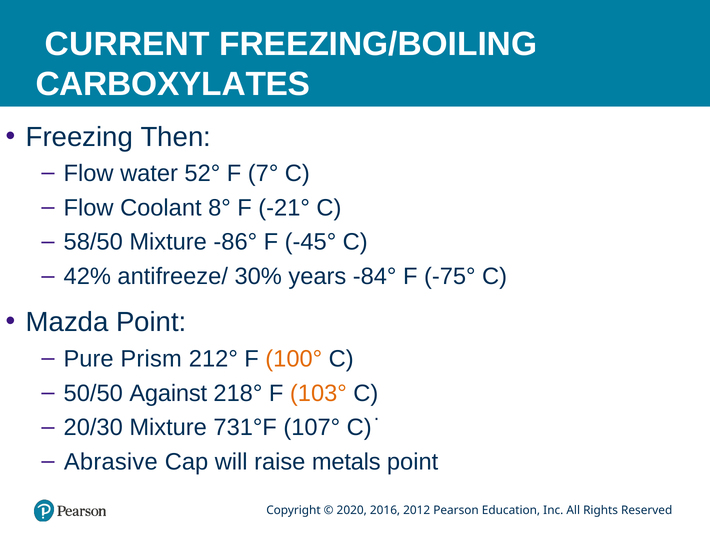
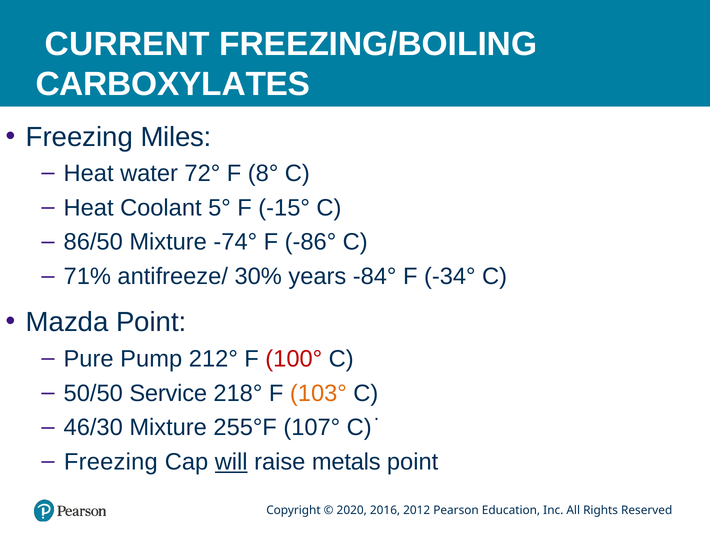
Then: Then -> Miles (176, 137)
Flow: Flow -> Heat (89, 173)
52°: 52° -> 72° (202, 173)
7°: 7° -> 8° (263, 173)
Flow: Flow -> Heat (89, 208)
8°: 8° -> 5° (219, 208)
-21°: -21° -> -15° (284, 208)
58/50: 58/50 -> 86/50 (93, 242)
-86°: -86° -> -74° (235, 242)
-45°: -45° -> -86° (310, 242)
42%: 42% -> 71% (87, 276)
-75°: -75° -> -34° (450, 276)
Prism: Prism -> Pump (151, 359)
100° colour: orange -> red (294, 359)
Against: Against -> Service (168, 393)
20/30: 20/30 -> 46/30 (93, 427)
731°F: 731°F -> 255°F (245, 427)
Abrasive: Abrasive -> Freezing (111, 461)
will underline: none -> present (231, 461)
